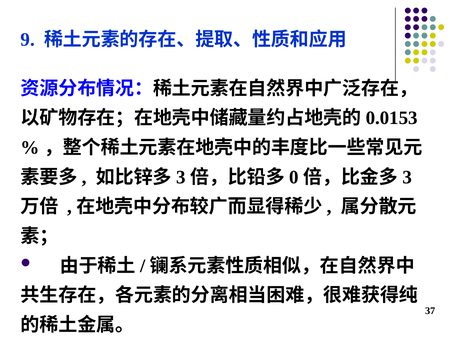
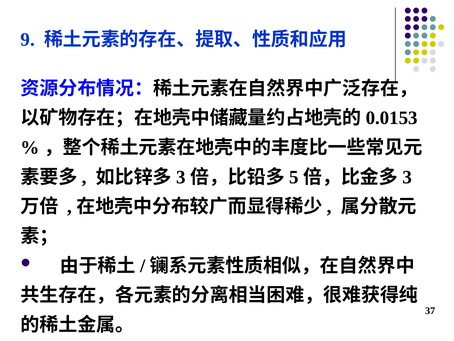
0: 0 -> 5 (294, 177)
